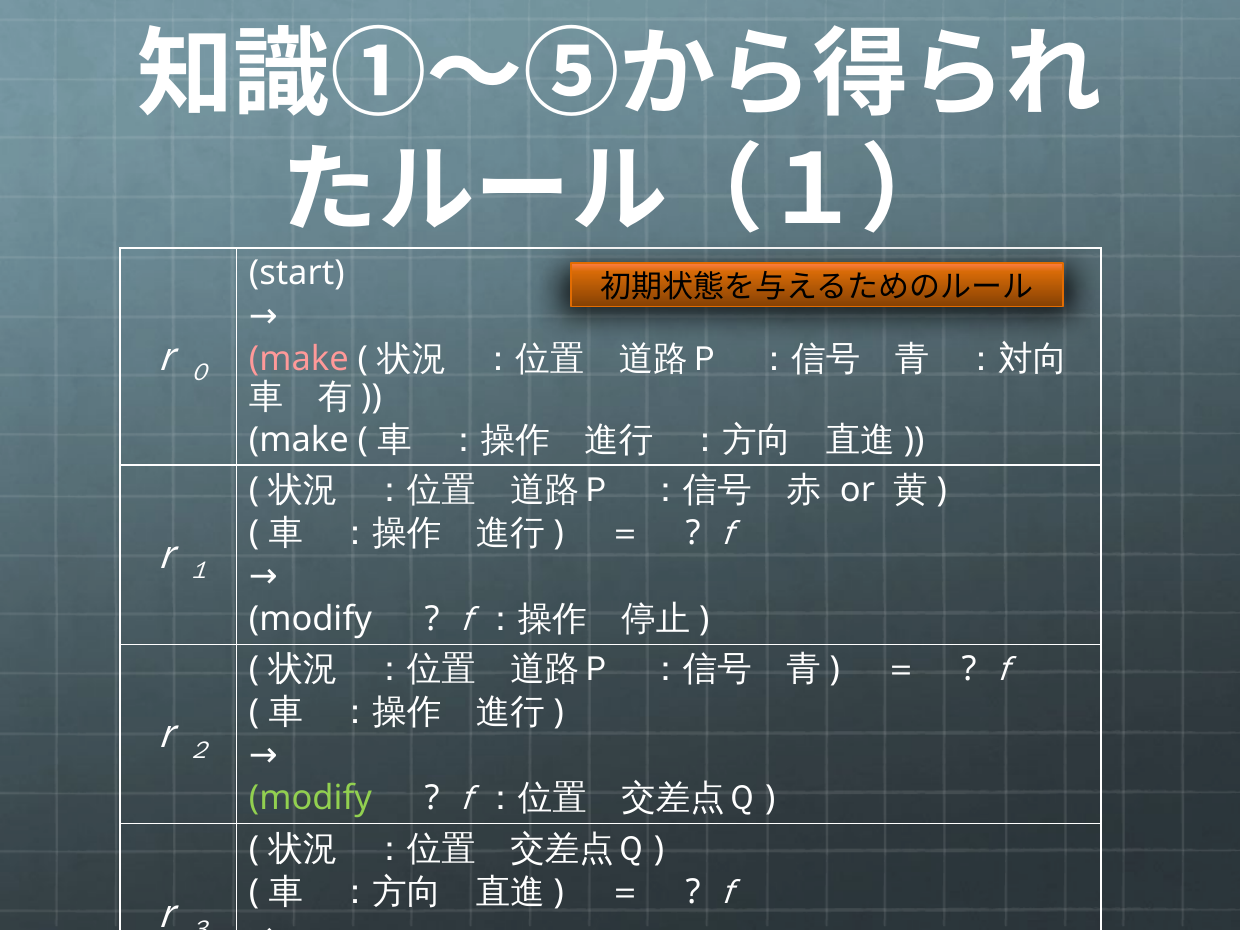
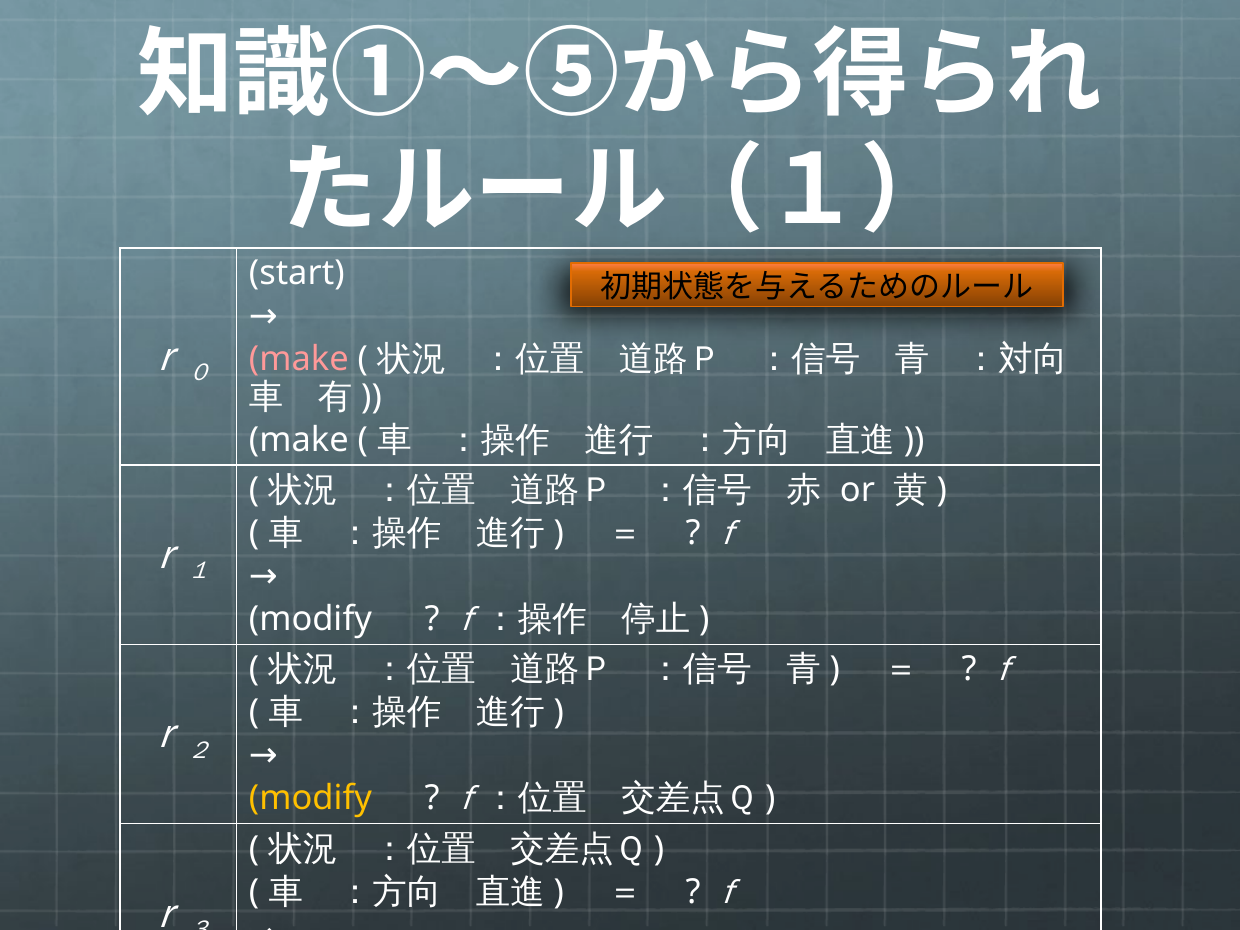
modify colour: light green -> yellow (310, 798)
